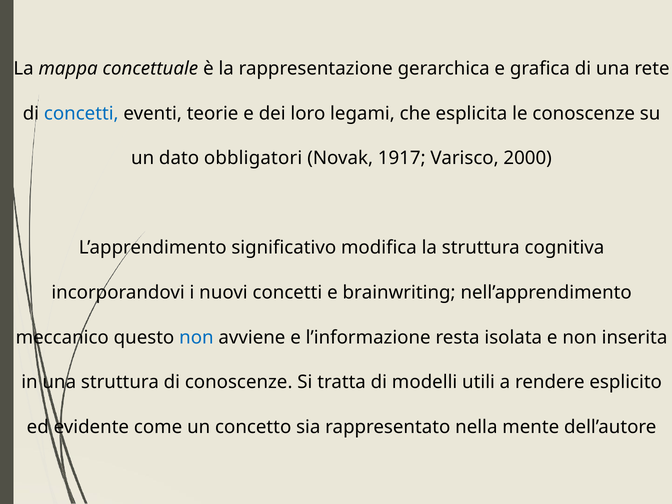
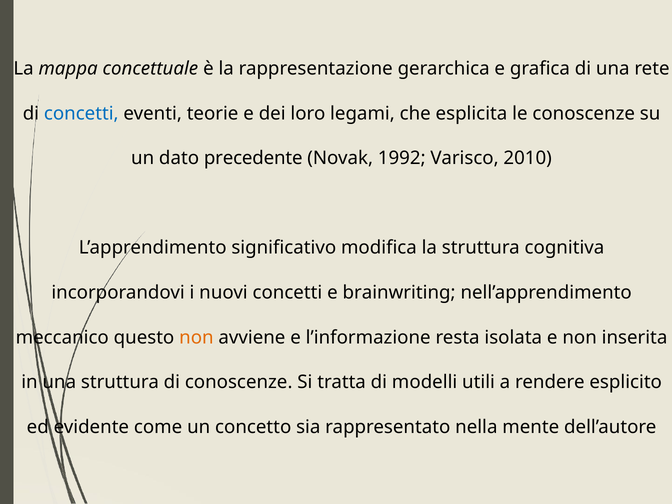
obbligatori: obbligatori -> precedente (253, 158)
1917: 1917 -> 1992 (402, 158)
2000: 2000 -> 2010 (528, 158)
non colour: blue -> orange (196, 337)
